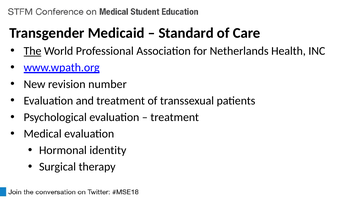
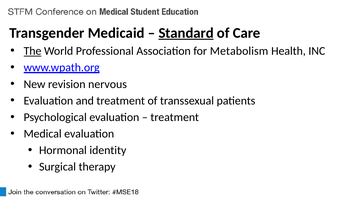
Standard underline: none -> present (186, 33)
Netherlands: Netherlands -> Metabolism (239, 51)
number: number -> nervous (108, 84)
